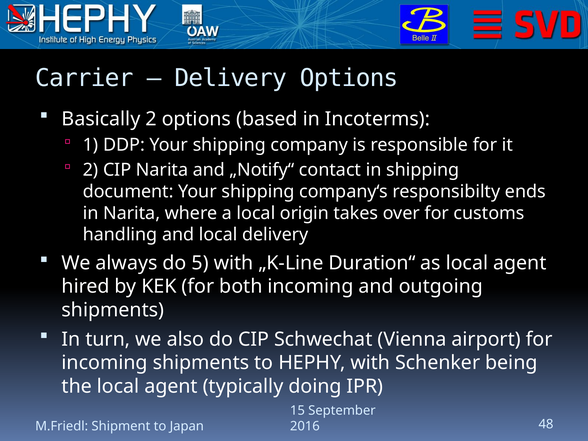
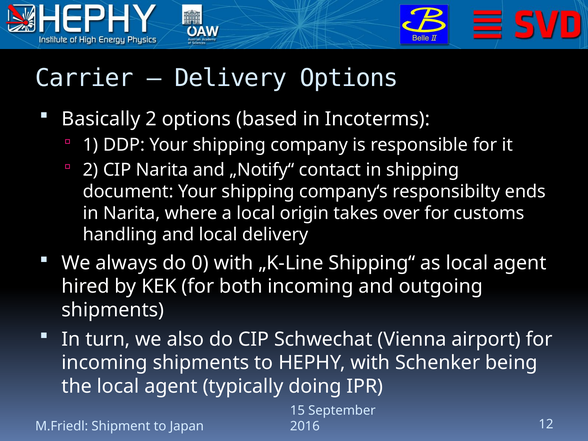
5: 5 -> 0 (200, 263)
Duration“: Duration“ -> Shipping“ (372, 263)
48: 48 -> 12 (546, 424)
